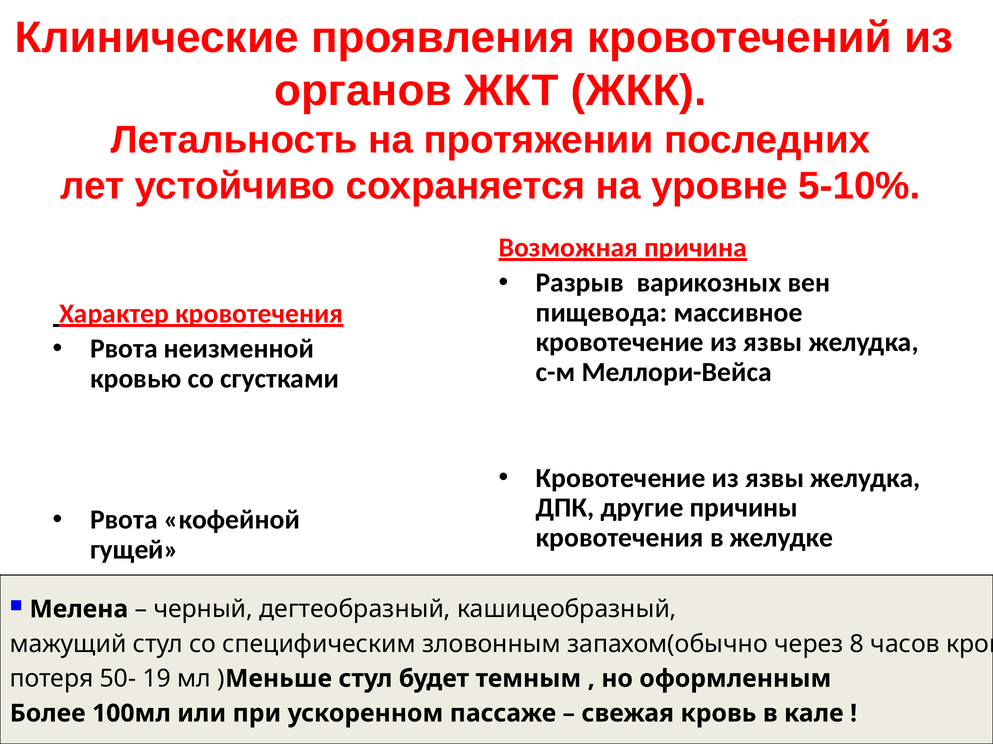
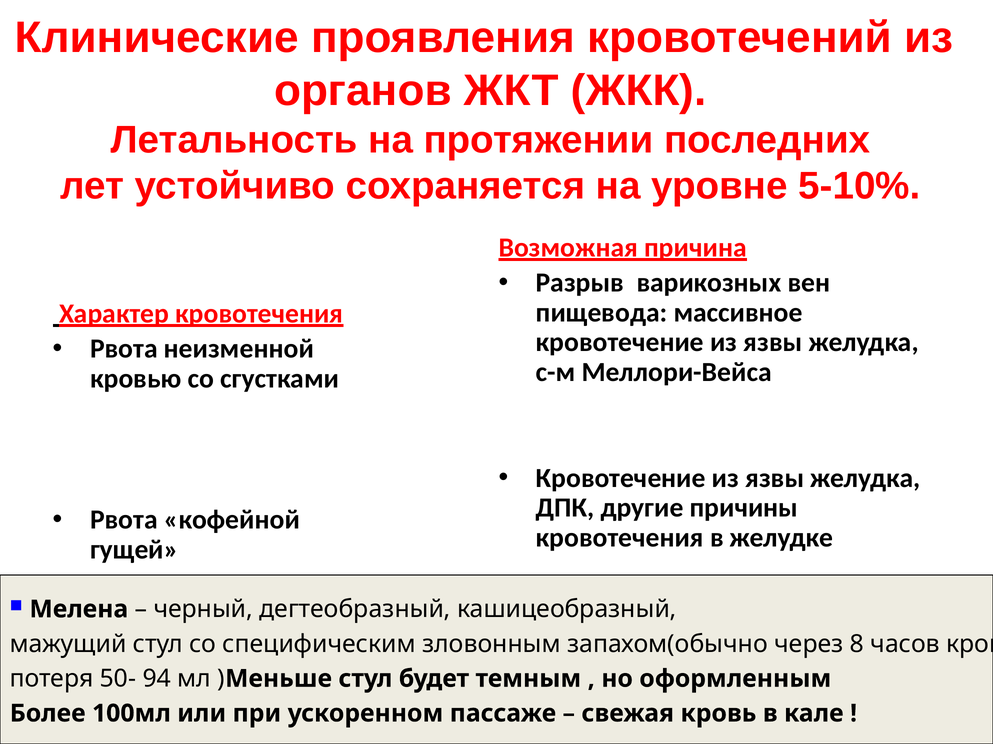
19: 19 -> 94 (157, 679)
